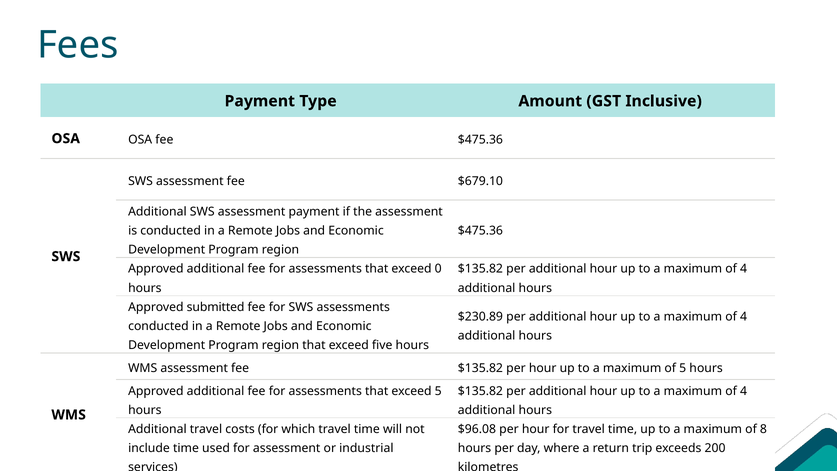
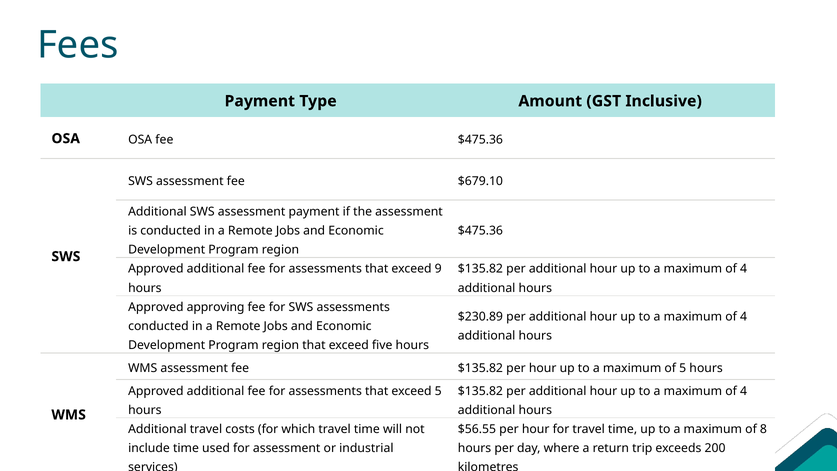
0: 0 -> 9 (438, 269)
submitted: submitted -> approving (216, 307)
$96.08: $96.08 -> $56.55 (477, 429)
